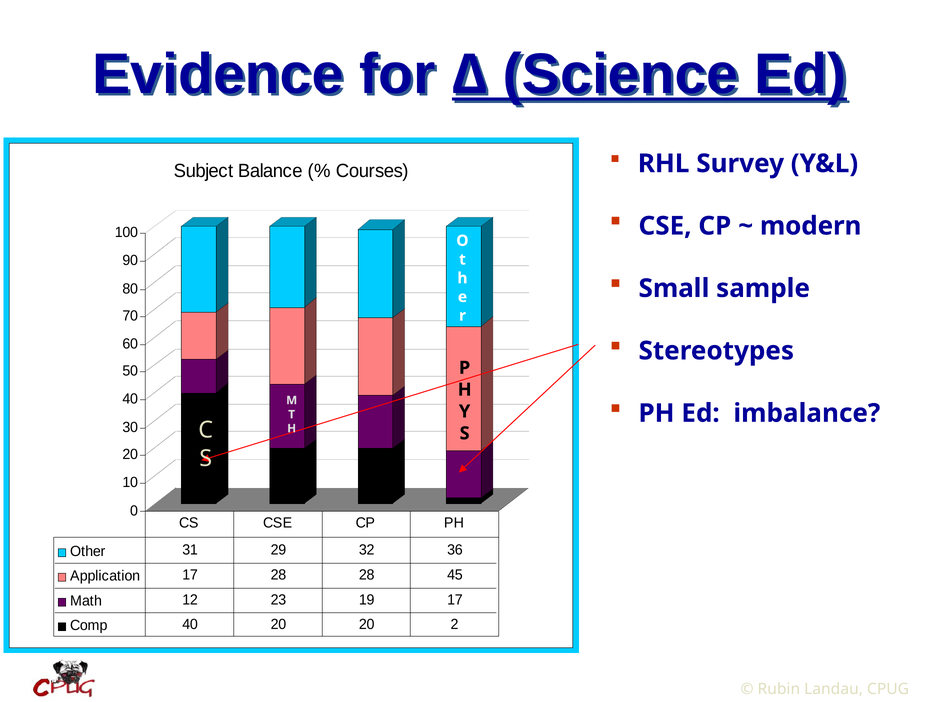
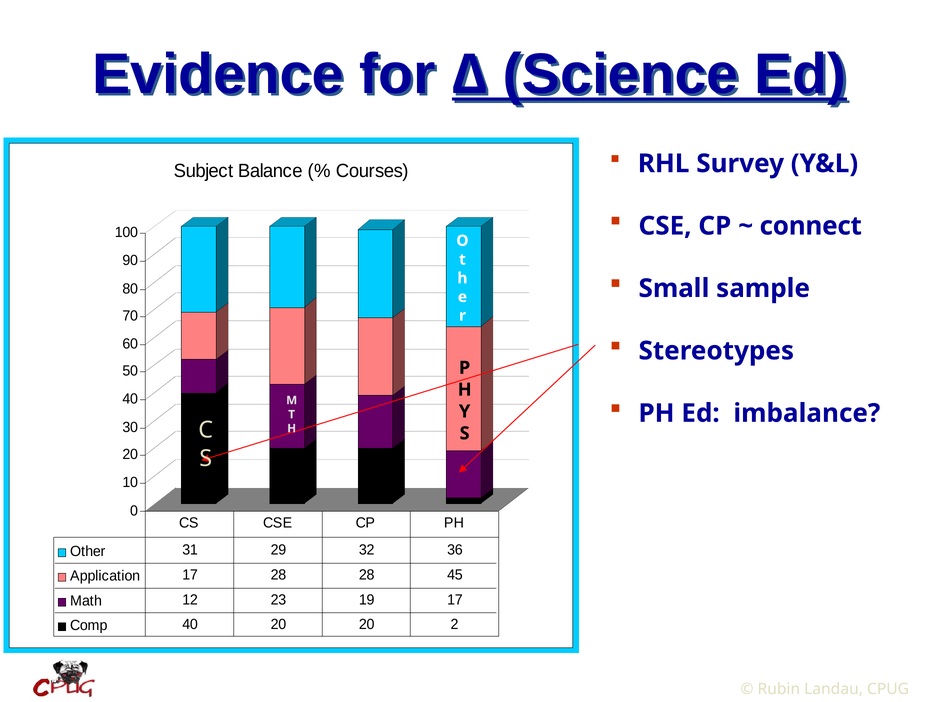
modern: modern -> connect (811, 226)
